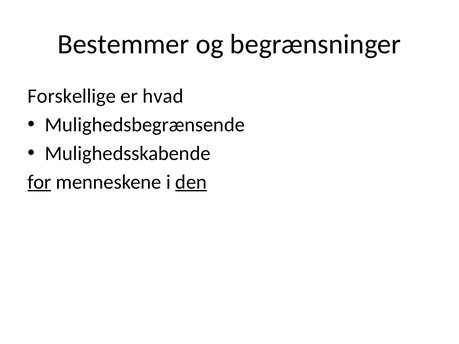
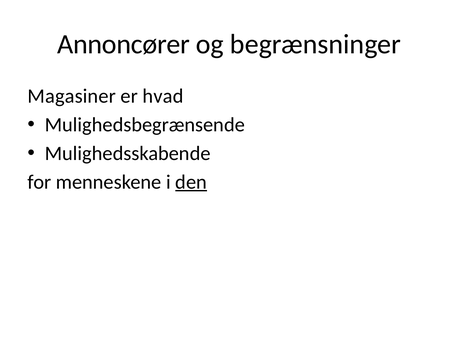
Bestemmer: Bestemmer -> Annoncører (124, 44)
Forskellige: Forskellige -> Magasiner (72, 96)
for underline: present -> none (39, 182)
